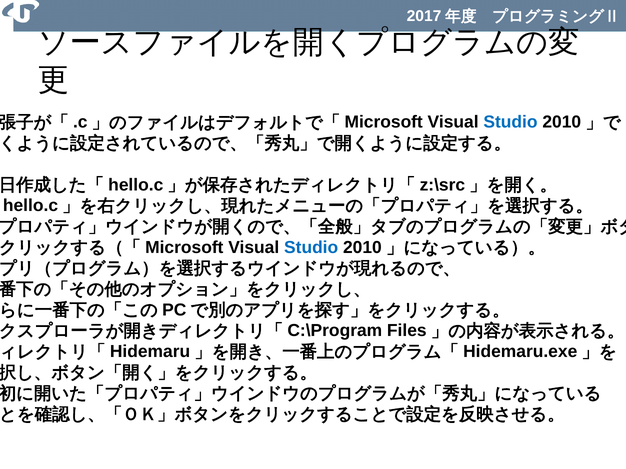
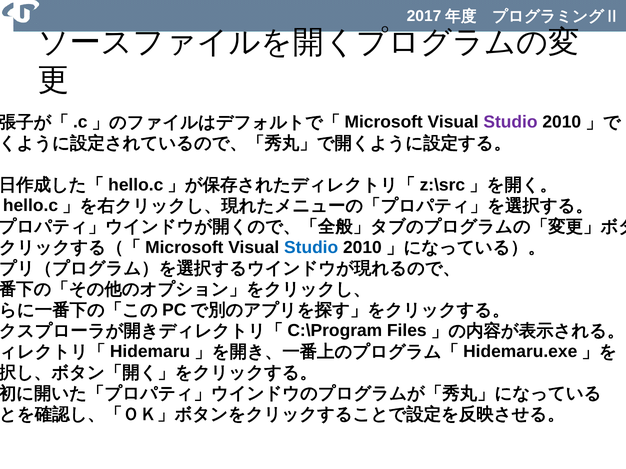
Studio colour: blue -> purple (511, 122)
